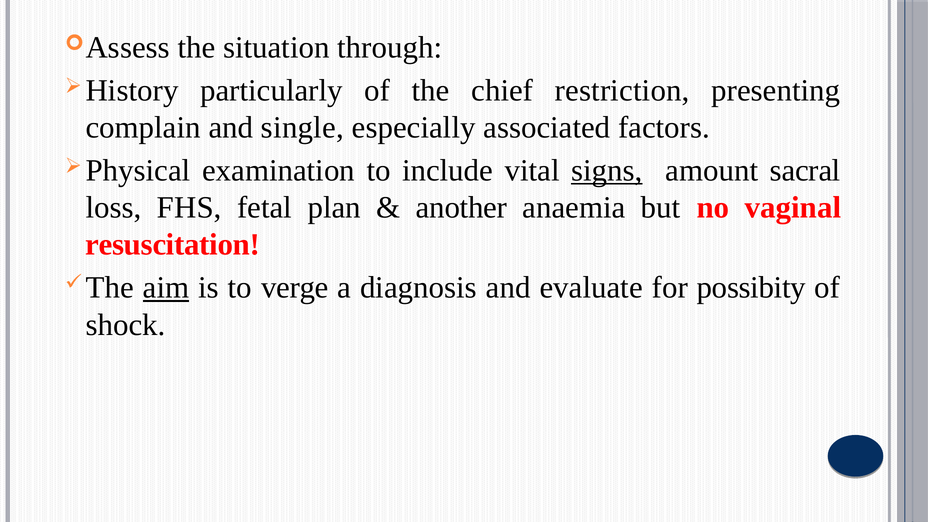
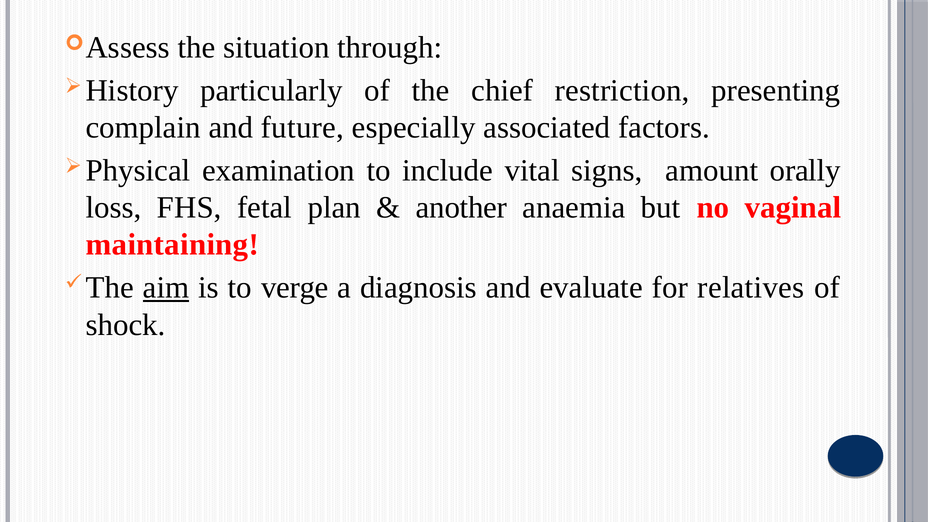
single: single -> future (302, 128)
signs underline: present -> none (607, 170)
sacral: sacral -> orally (805, 170)
resuscitation: resuscitation -> maintaining (172, 245)
possibity: possibity -> relatives (751, 288)
